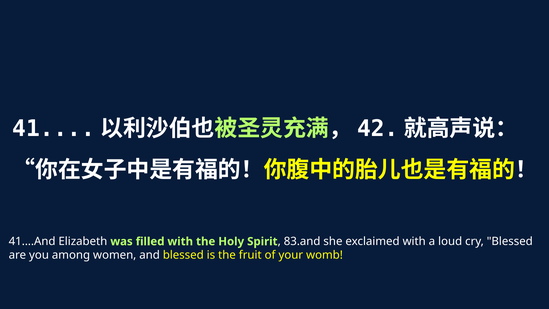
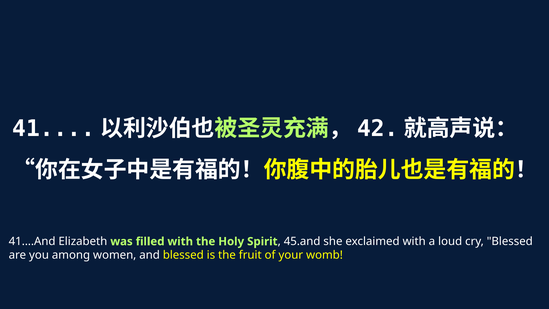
83.and: 83.and -> 45.and (302, 241)
